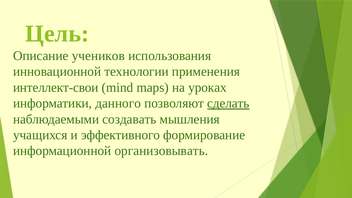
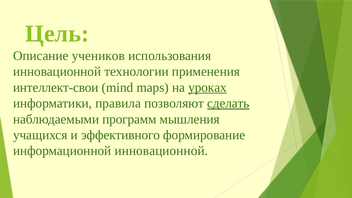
уроках underline: none -> present (208, 87)
данного: данного -> правила (118, 103)
создавать: создавать -> программ (129, 119)
информационной организовывать: организовывать -> инновационной (161, 151)
